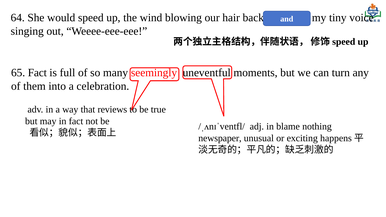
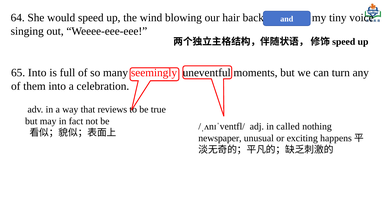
65 Fact: Fact -> Into (37, 73)
blame: blame -> called (288, 127)
